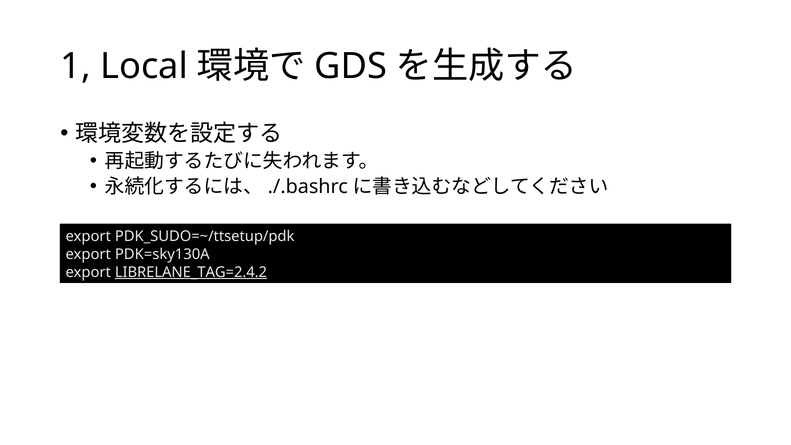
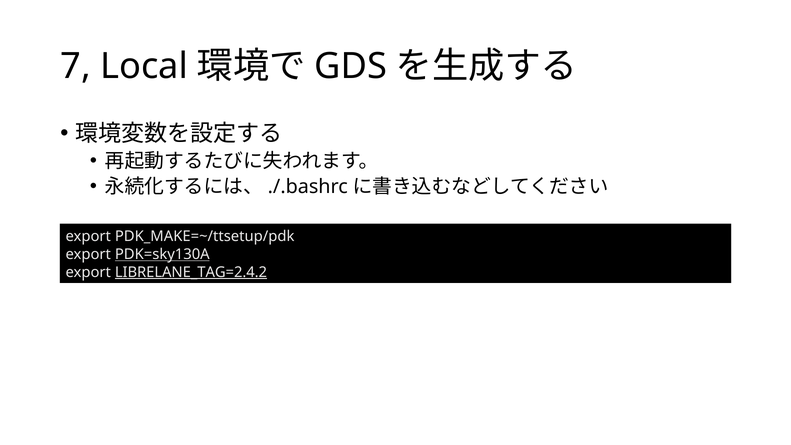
1: 1 -> 7 (76, 66)
PDK_SUDO=~/ttsetup/pdk: PDK_SUDO=~/ttsetup/pdk -> PDK_MAKE=~/ttsetup/pdk (205, 237)
PDK=sky130A underline: none -> present (162, 254)
